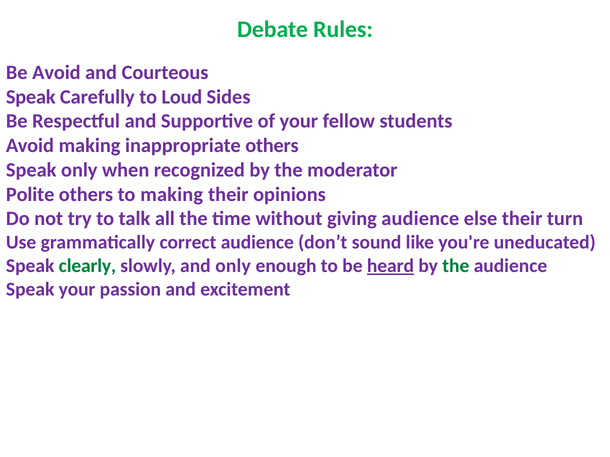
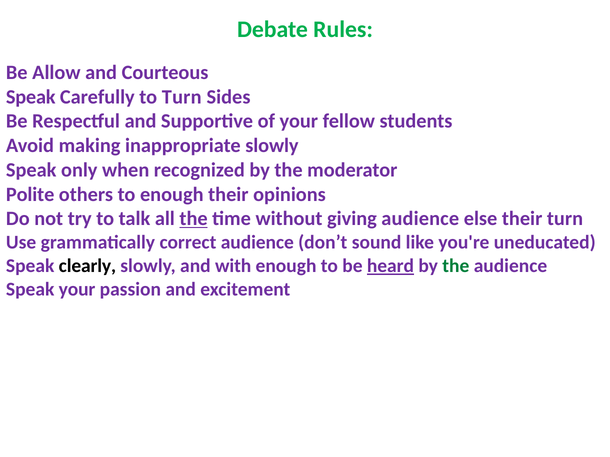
Be Avoid: Avoid -> Allow (56, 73)
to Loud: Loud -> Turn (182, 97)
inappropriate others: others -> slowly (272, 146)
to making: making -> enough (172, 195)
the underline: none -> present (194, 219)
clearly colour: green -> black (87, 266)
and only: only -> with (233, 266)
